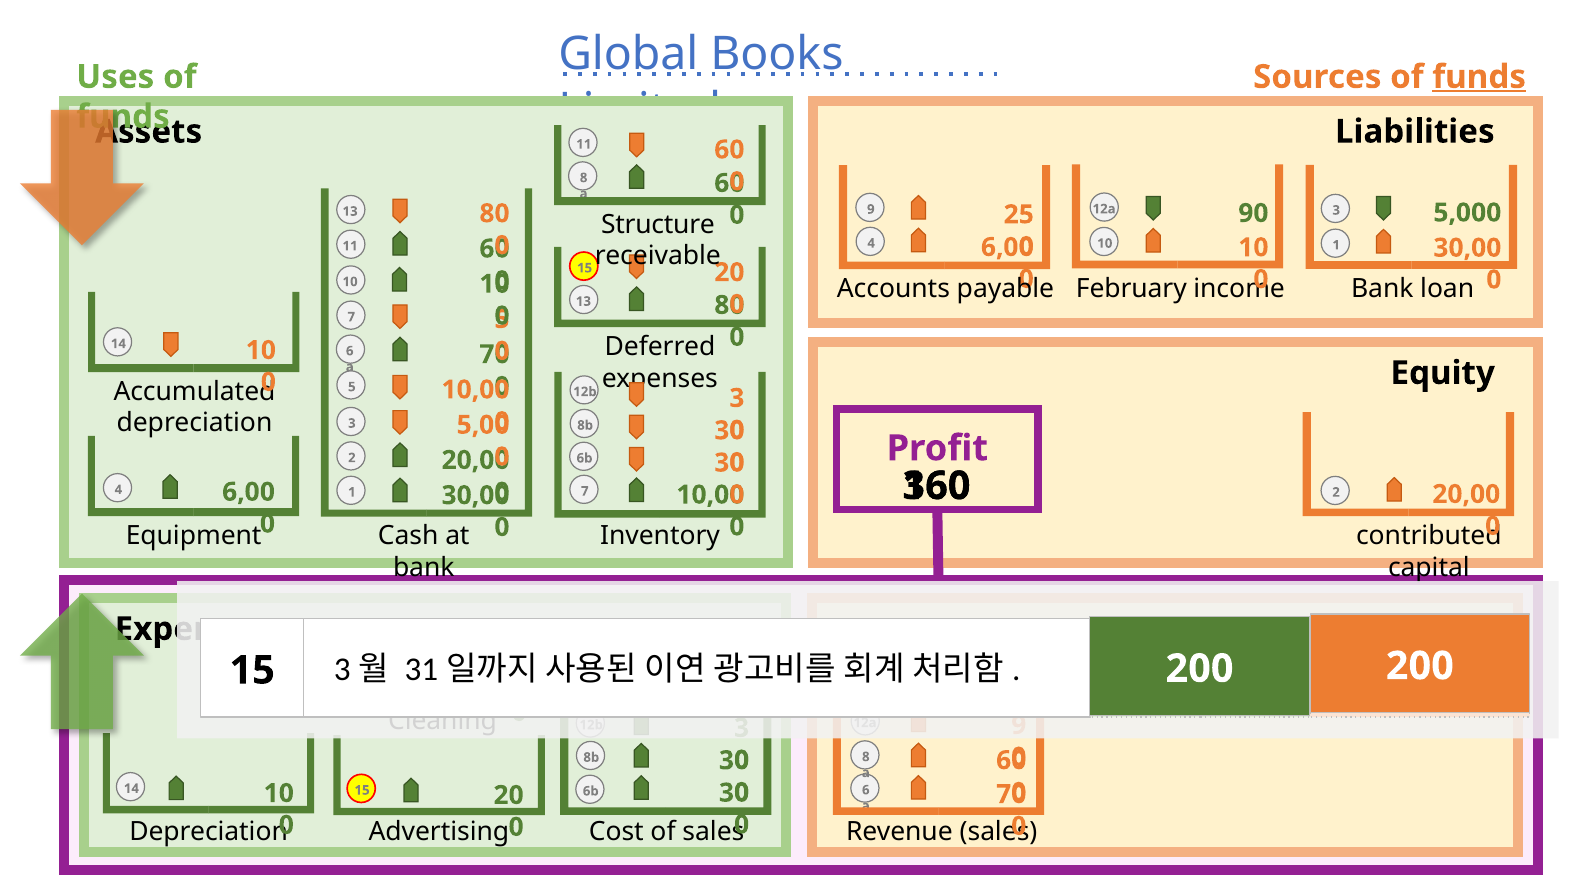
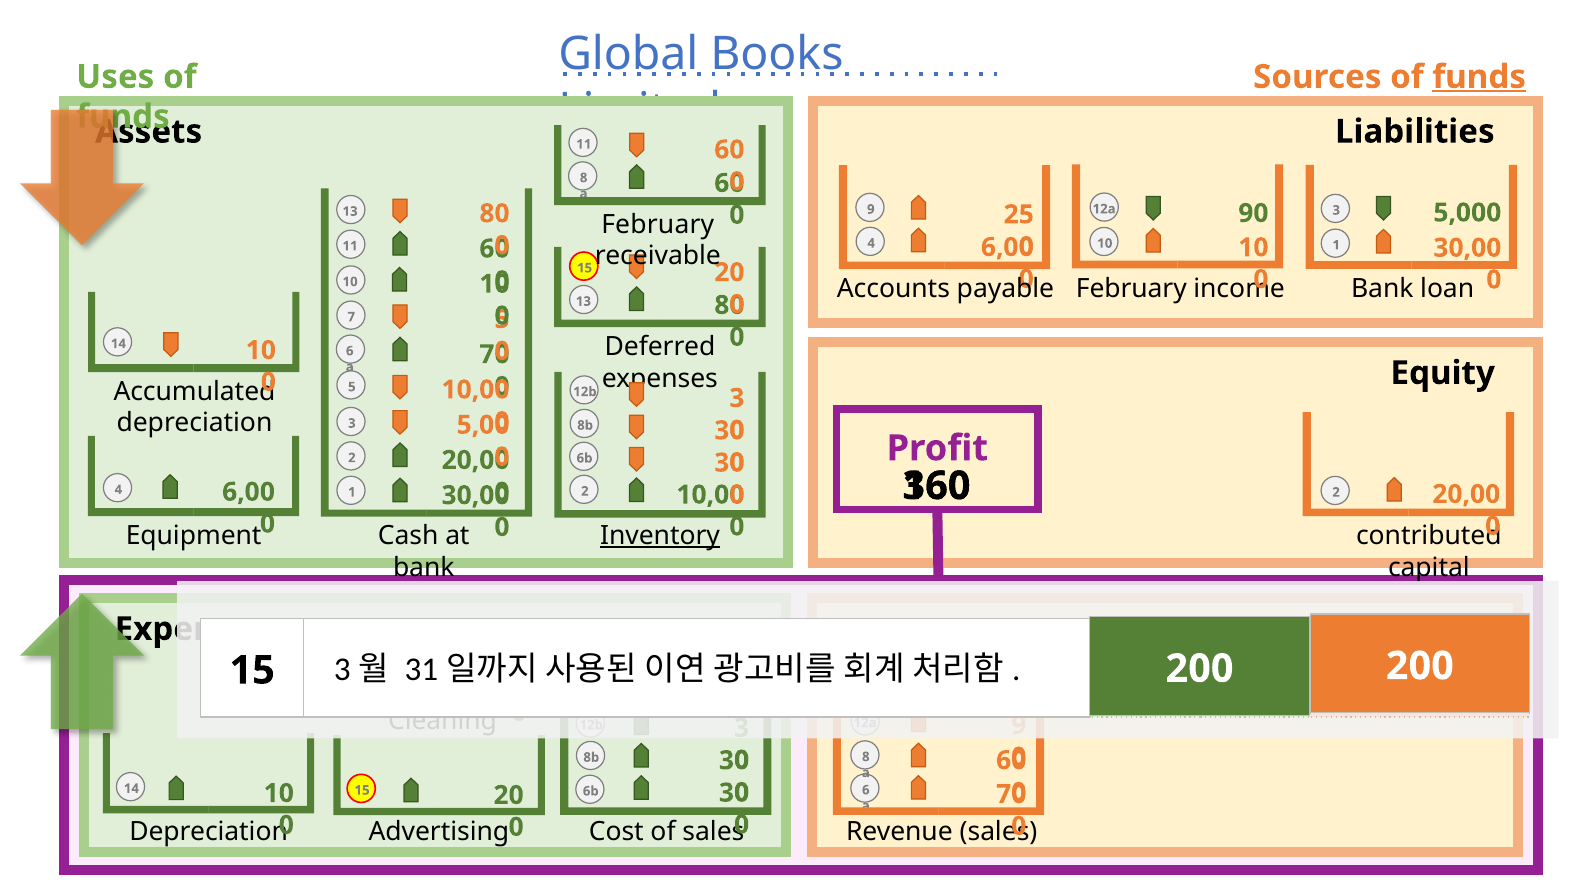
Structure: Structure -> February (658, 224)
4 7: 7 -> 2 (585, 491)
Inventory underline: none -> present (660, 536)
